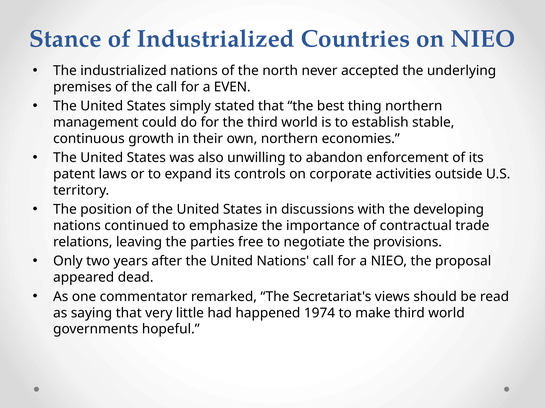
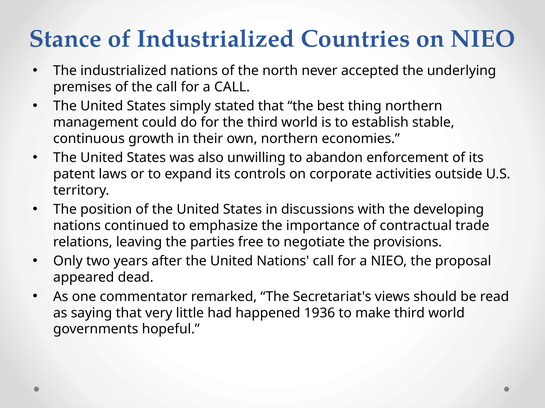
a EVEN: EVEN -> CALL (232, 87)
1974: 1974 -> 1936 (320, 313)
